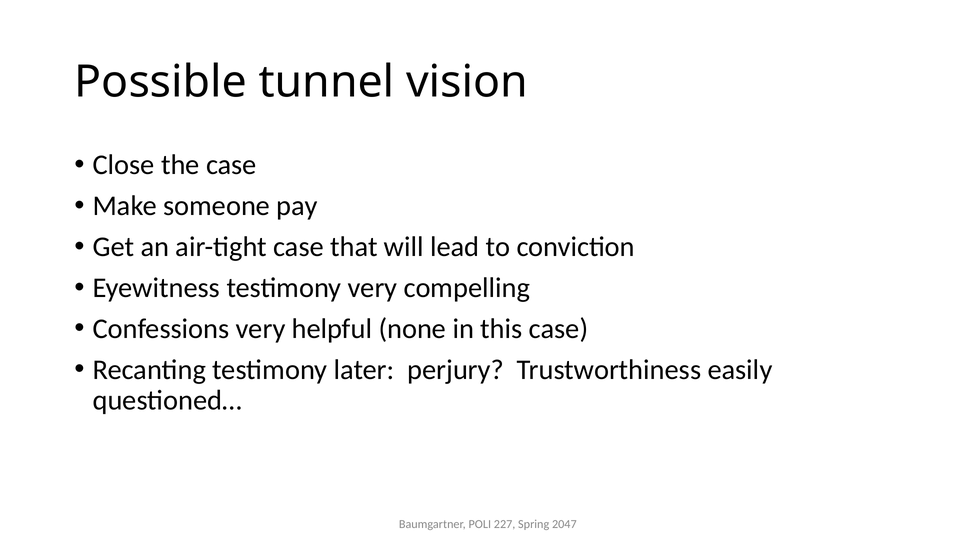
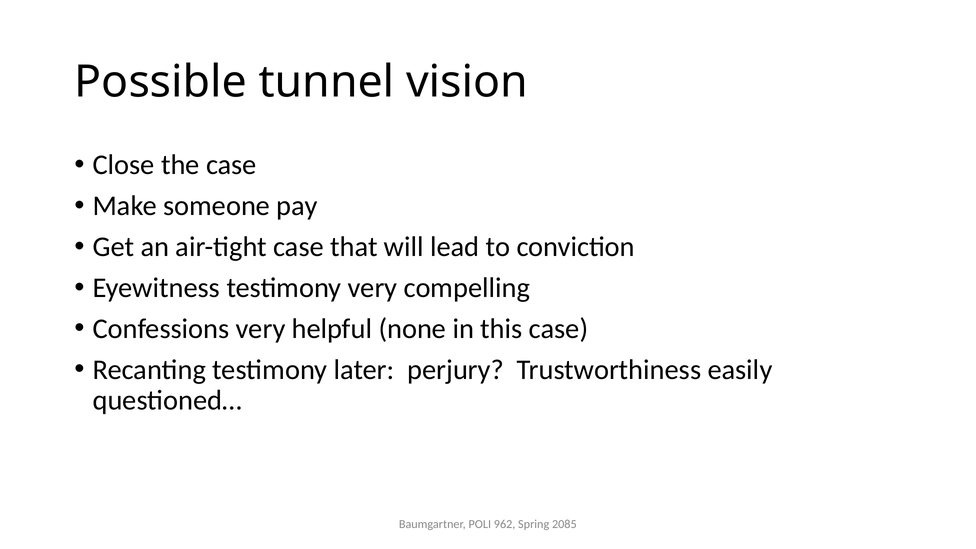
227: 227 -> 962 (505, 524)
2047: 2047 -> 2085 (564, 524)
